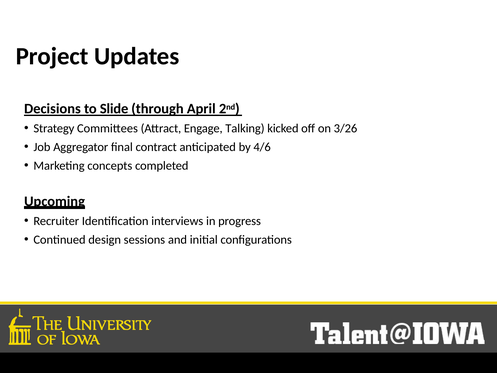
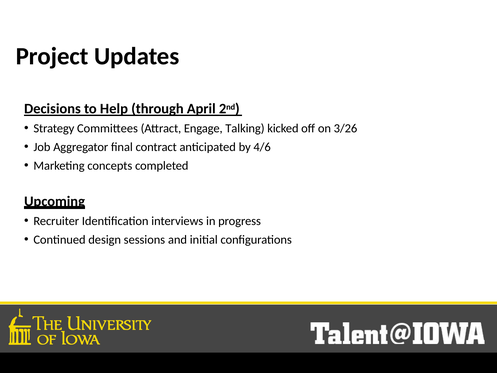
Slide: Slide -> Help (114, 108)
